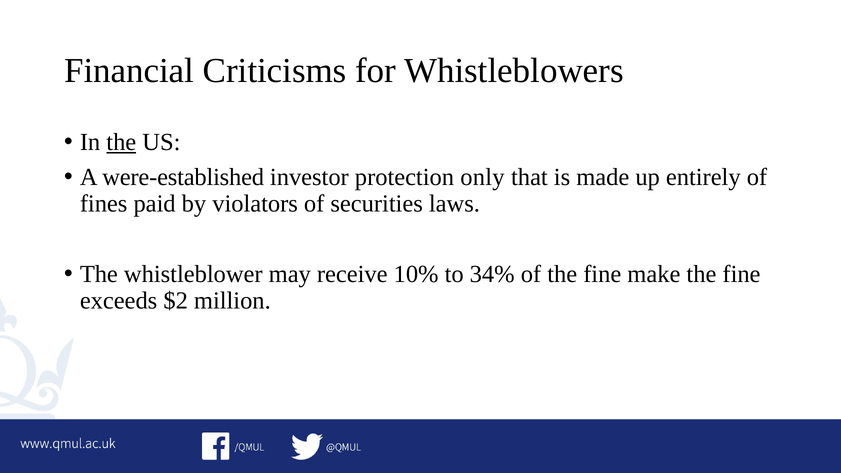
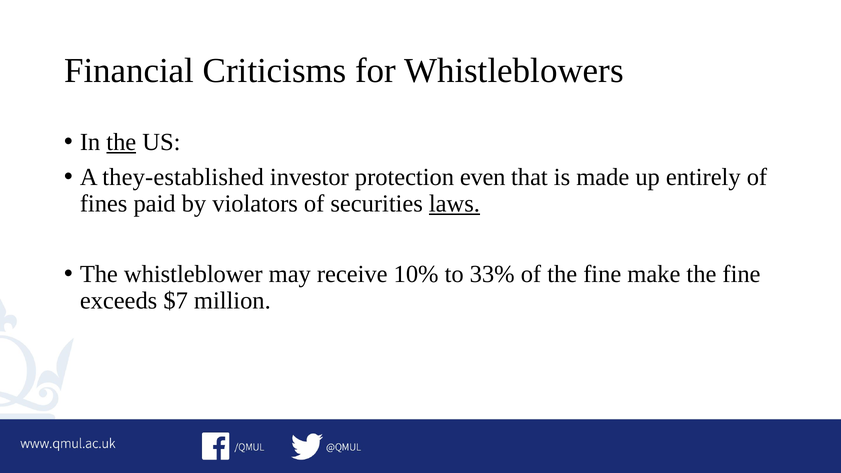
were-established: were-established -> they-established (183, 177)
only: only -> even (483, 177)
laws underline: none -> present (454, 204)
34%: 34% -> 33% (492, 274)
$2: $2 -> $7 (176, 301)
